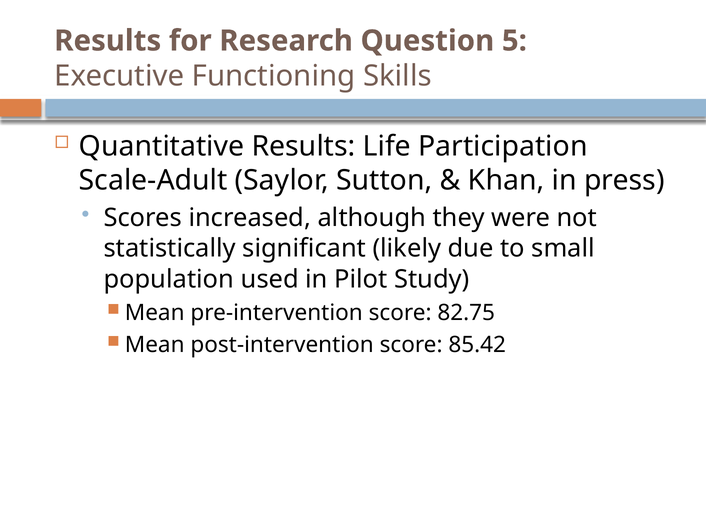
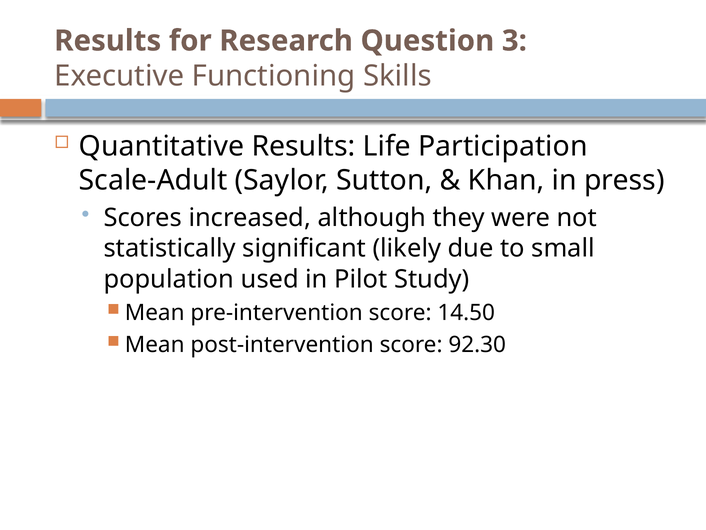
5: 5 -> 3 (514, 41)
82.75: 82.75 -> 14.50 (466, 312)
85.42: 85.42 -> 92.30 (477, 344)
